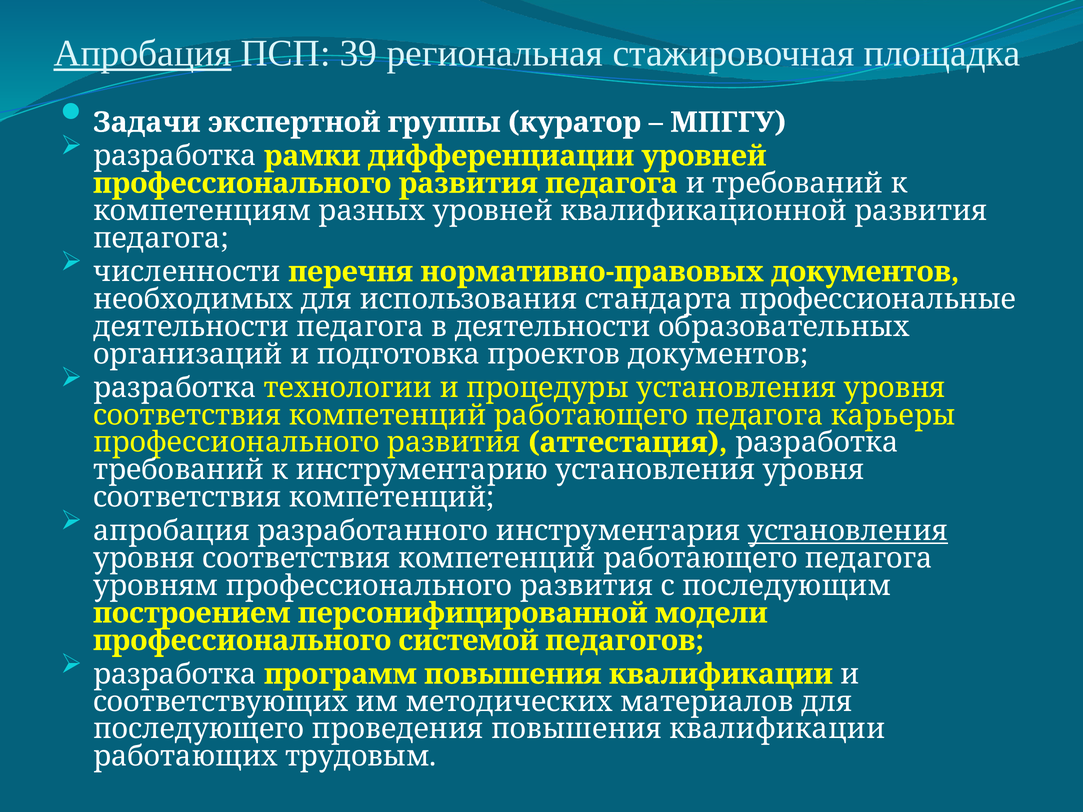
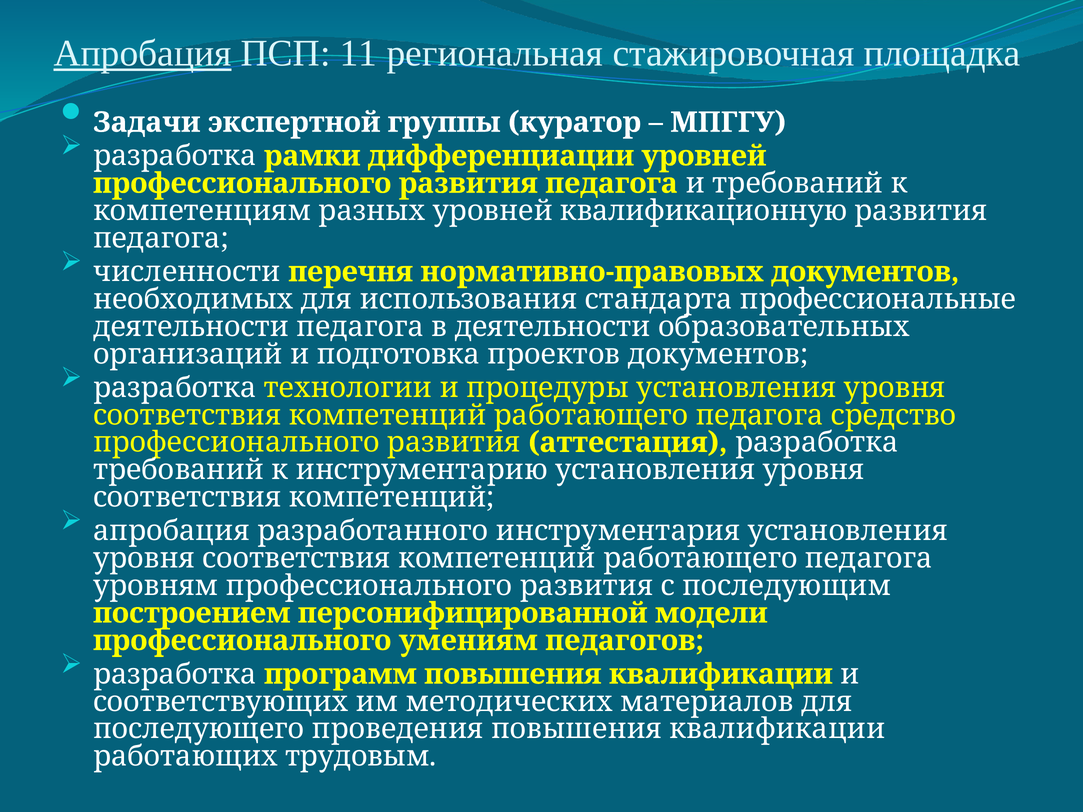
39: 39 -> 11 (359, 54)
квалификационной: квалификационной -> квалификационную (704, 211)
карьеры: карьеры -> средство (894, 415)
установления underline: present -> none (848, 531)
системой: системой -> умениям (468, 641)
